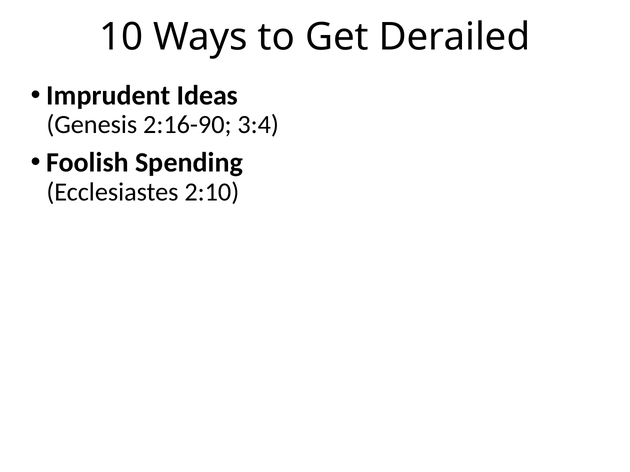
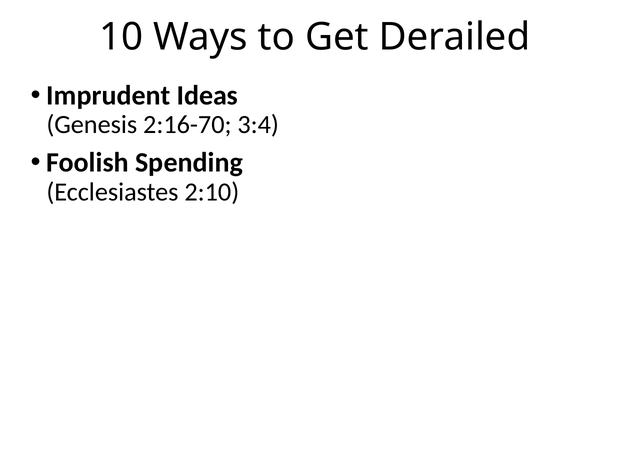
2:16-90: 2:16-90 -> 2:16-70 (187, 125)
